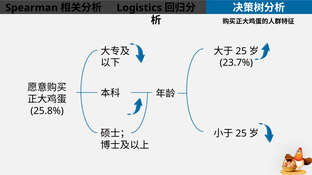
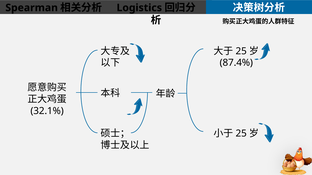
23.7%: 23.7% -> 87.4% (236, 63)
25.8%: 25.8% -> 32.1% (47, 111)
